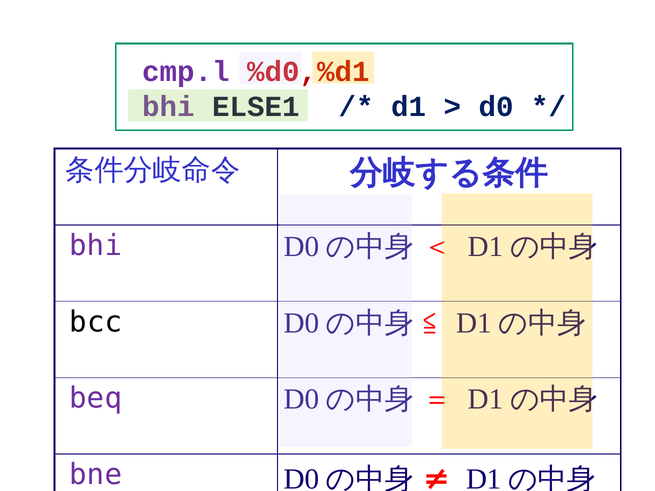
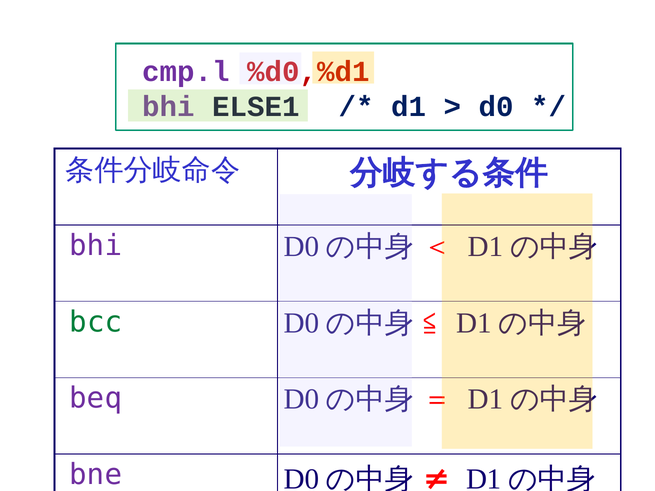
bcc colour: black -> green (96, 322)
